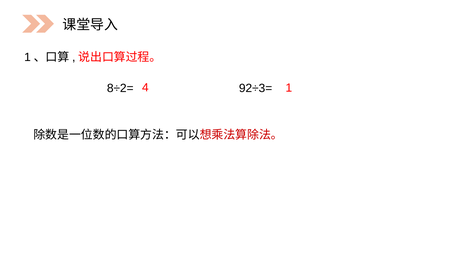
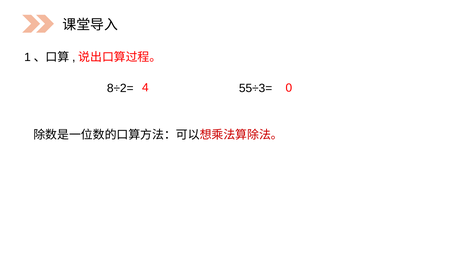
1: 1 -> 0 (289, 88)
92÷3=: 92÷3= -> 55÷3= (256, 88)
